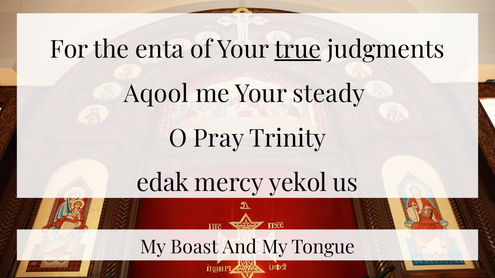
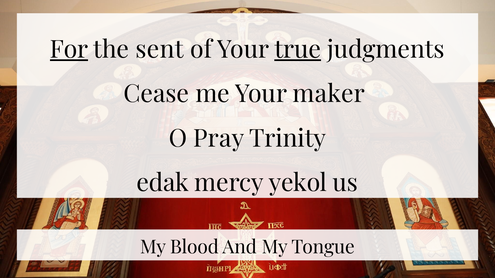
For underline: none -> present (69, 50)
enta: enta -> sent (160, 50)
Aqool: Aqool -> Cease (156, 94)
steady: steady -> maker (329, 94)
Boast: Boast -> Blood (195, 248)
